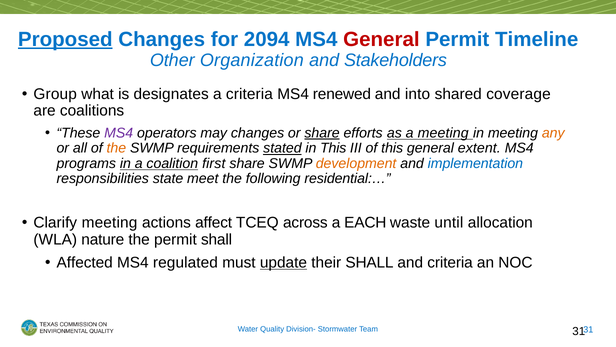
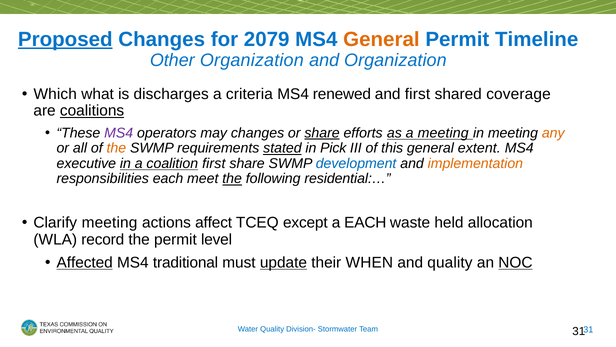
2094: 2094 -> 2079 (267, 39)
General colour: red -> orange (381, 39)
and Stakeholders: Stakeholders -> Organization (395, 60)
Group: Group -> Which (55, 94)
designates: designates -> discharges (171, 94)
and into: into -> first (418, 94)
coalitions underline: none -> present (92, 111)
in This: This -> Pick (333, 148)
programs: programs -> executive (86, 163)
development colour: orange -> blue (356, 163)
implementation colour: blue -> orange (475, 163)
responsibilities state: state -> each (168, 179)
the underline: none -> present (232, 179)
across: across -> except (305, 223)
until: until -> held (449, 223)
nature: nature -> record (103, 239)
permit shall: shall -> level (217, 239)
Affected underline: none -> present (85, 262)
regulated: regulated -> traditional (186, 262)
their SHALL: SHALL -> WHEN (369, 262)
and criteria: criteria -> quality (450, 262)
NOC underline: none -> present (515, 262)
